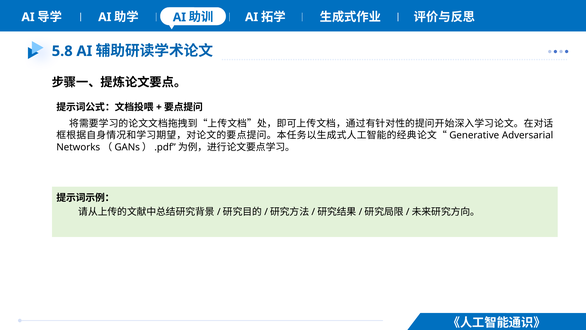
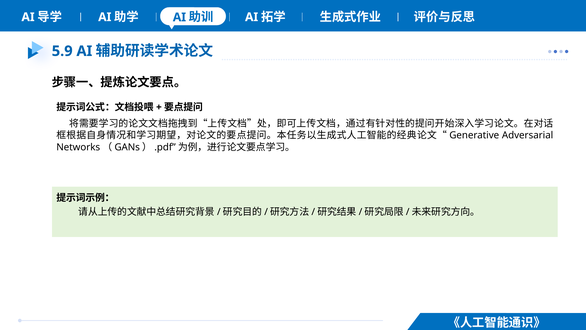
5.8: 5.8 -> 5.9 (62, 51)
